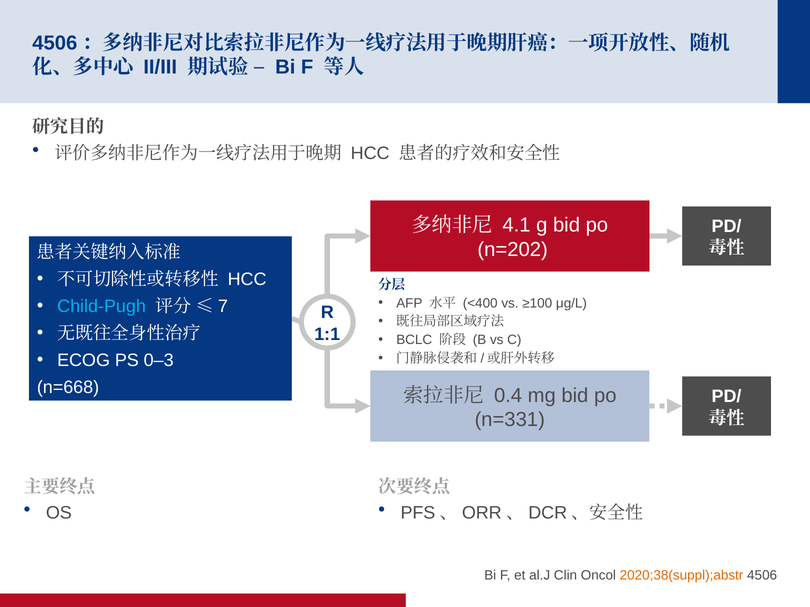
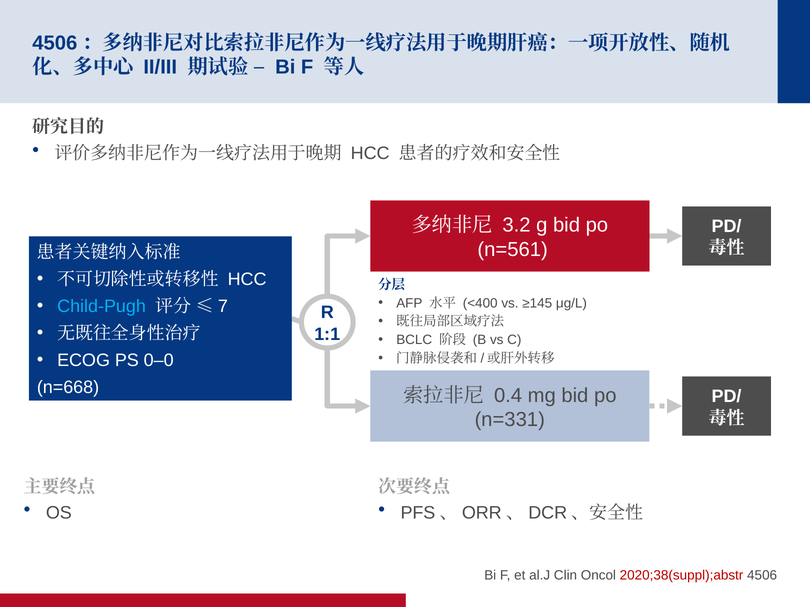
4.1: 4.1 -> 3.2 (517, 225)
n=202: n=202 -> n=561 (513, 250)
≥100: ≥100 -> ≥145 (537, 303)
0–3: 0–3 -> 0–0 (159, 360)
2020;38(suppl);abstr colour: orange -> red (682, 576)
